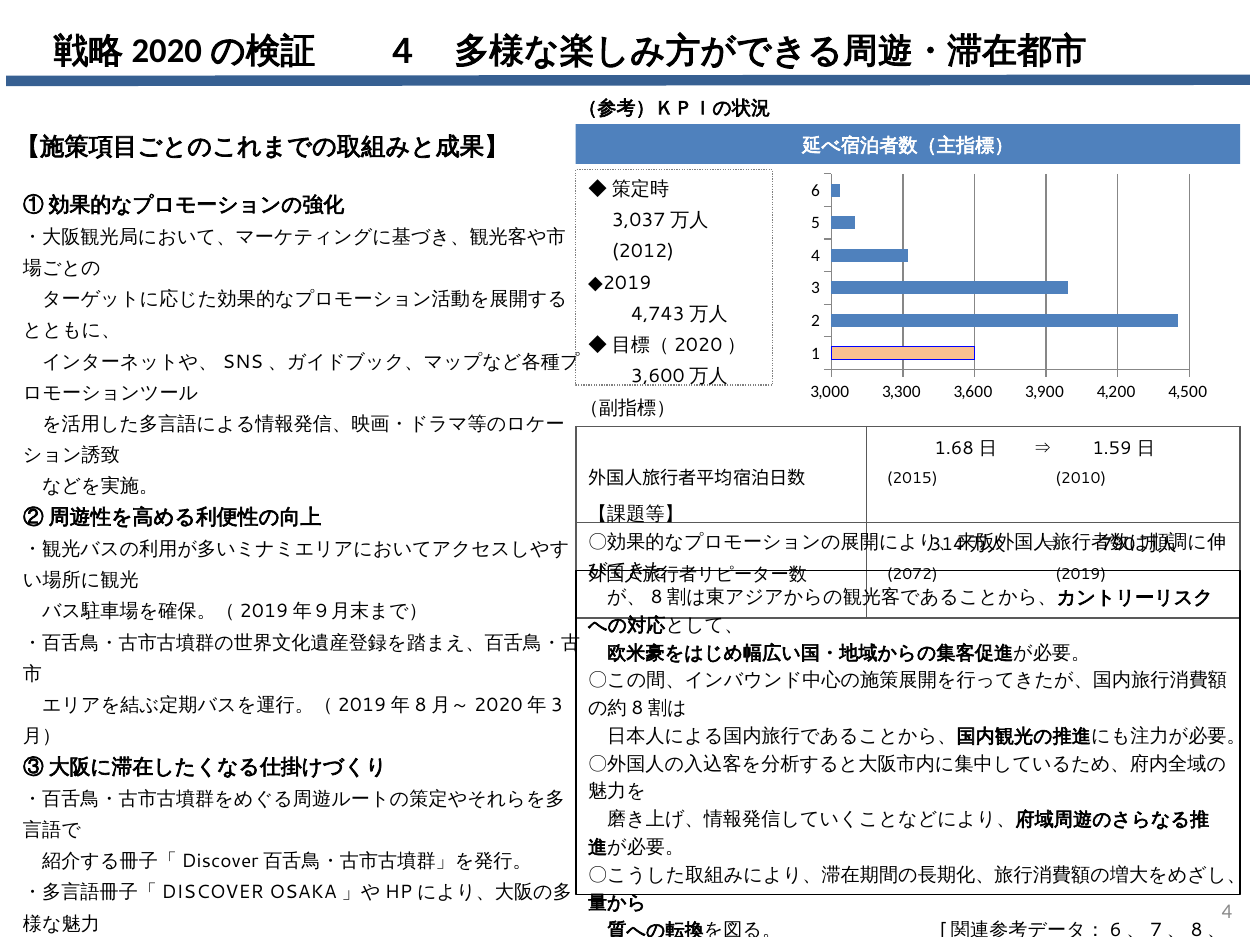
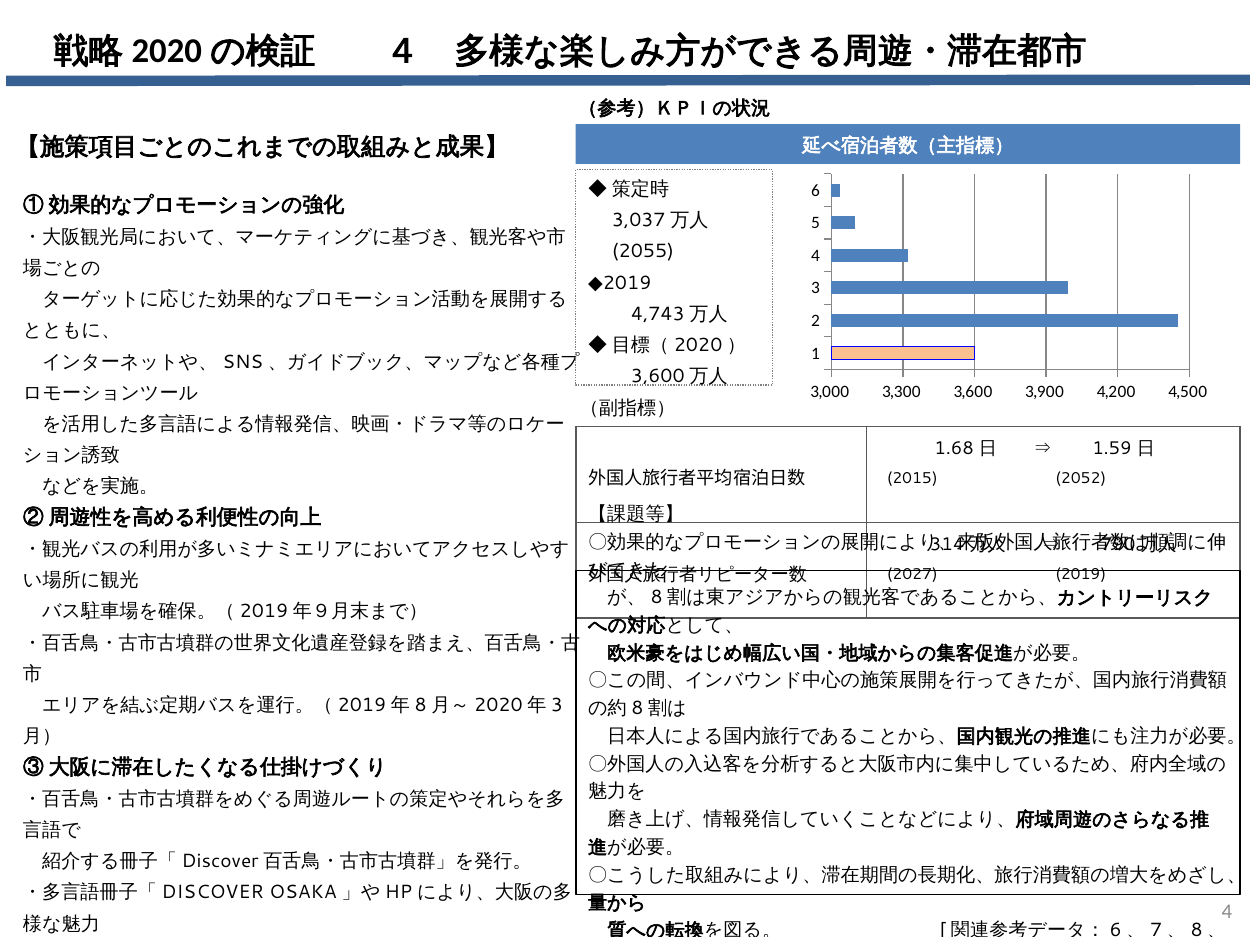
2012: 2012 -> 2055 (643, 252)
2010: 2010 -> 2052 (1081, 478)
2072: 2072 -> 2027 (912, 574)
